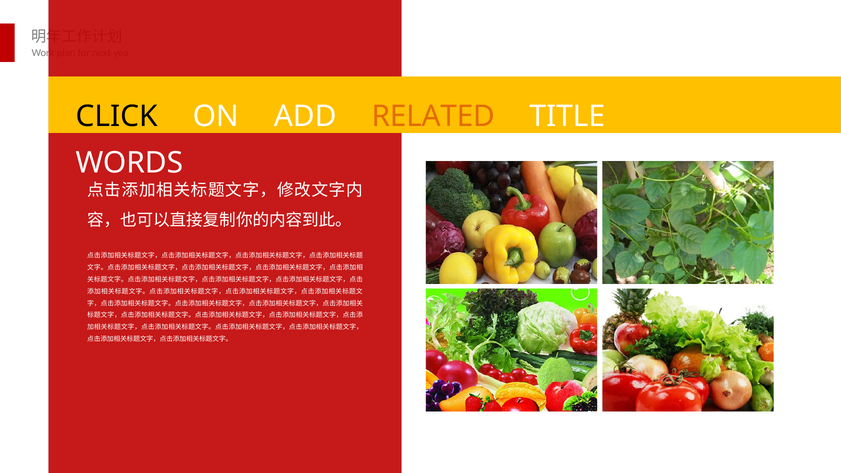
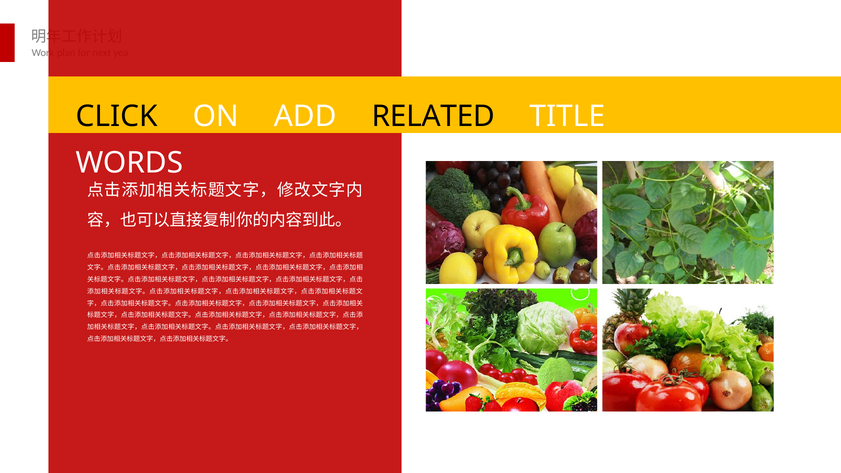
RELATED colour: orange -> black (433, 116)
